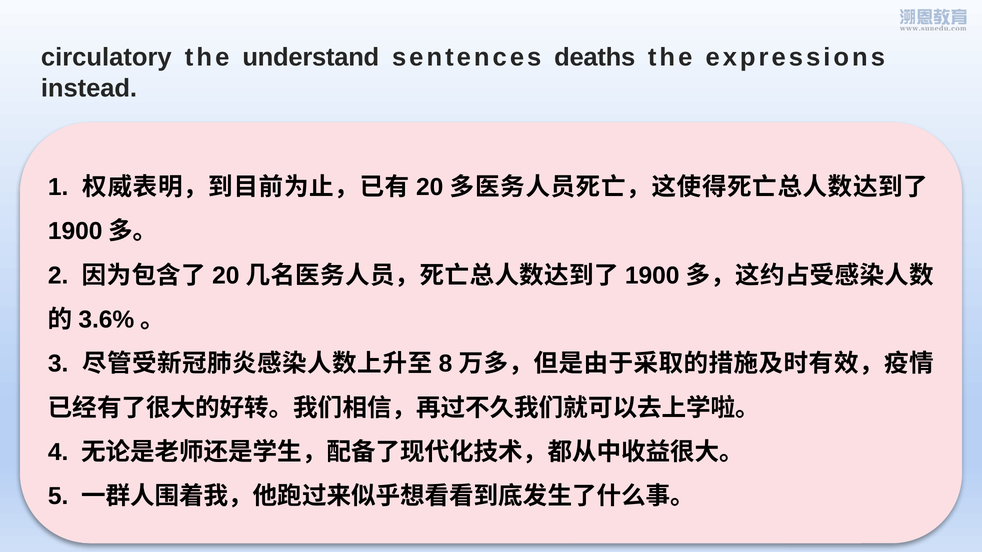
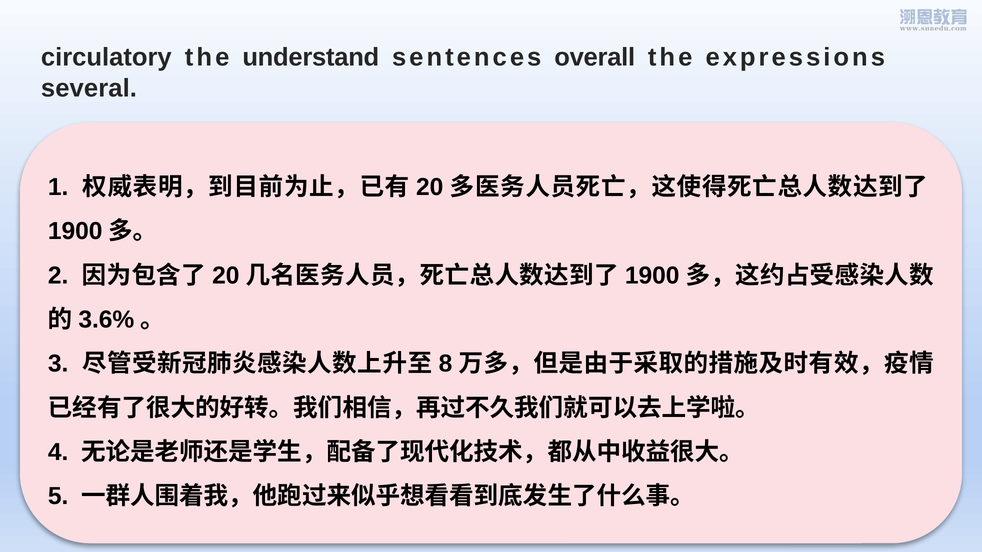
deaths: deaths -> overall (595, 57)
instead: instead -> several (89, 88)
